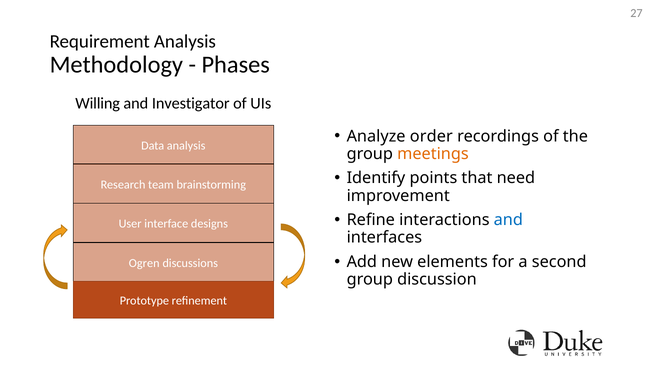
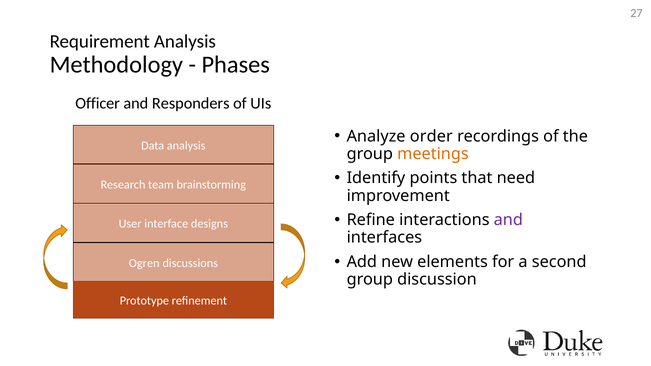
Willing: Willing -> Officer (98, 104)
Investigator: Investigator -> Responders (191, 104)
and colour: blue -> purple (508, 220)
